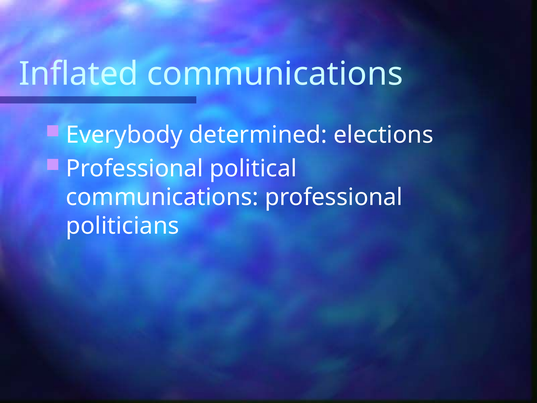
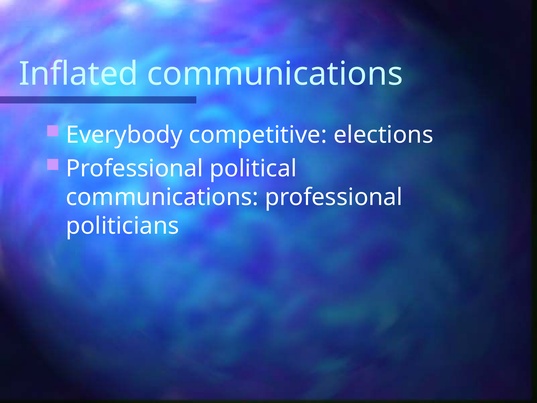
determined: determined -> competitive (258, 135)
